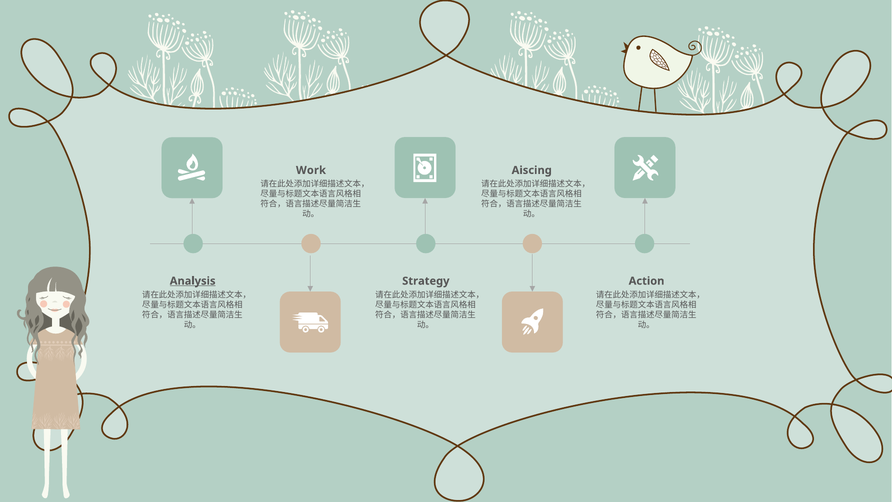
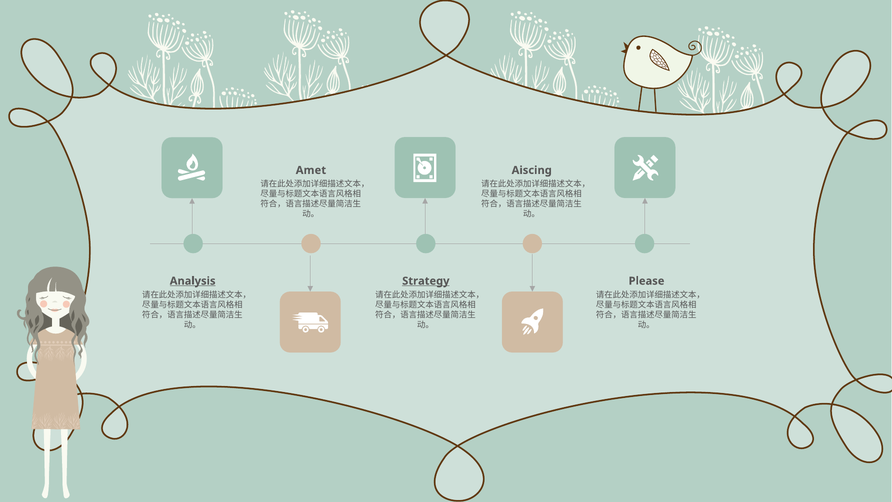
Work: Work -> Amet (311, 170)
Strategy underline: none -> present (426, 281)
Action: Action -> Please (647, 281)
